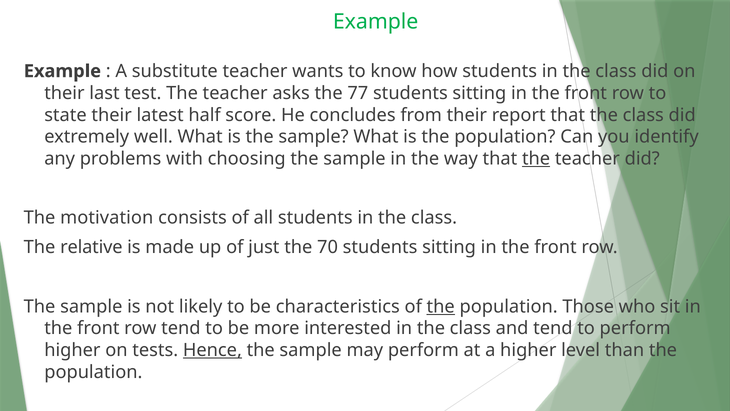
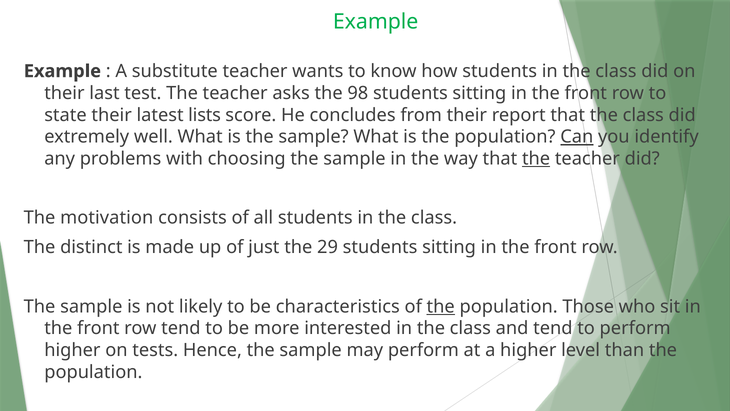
77: 77 -> 98 (358, 93)
half: half -> lists (205, 115)
Can underline: none -> present (577, 137)
relative: relative -> distinct (91, 247)
70: 70 -> 29 (328, 247)
Hence underline: present -> none (212, 350)
